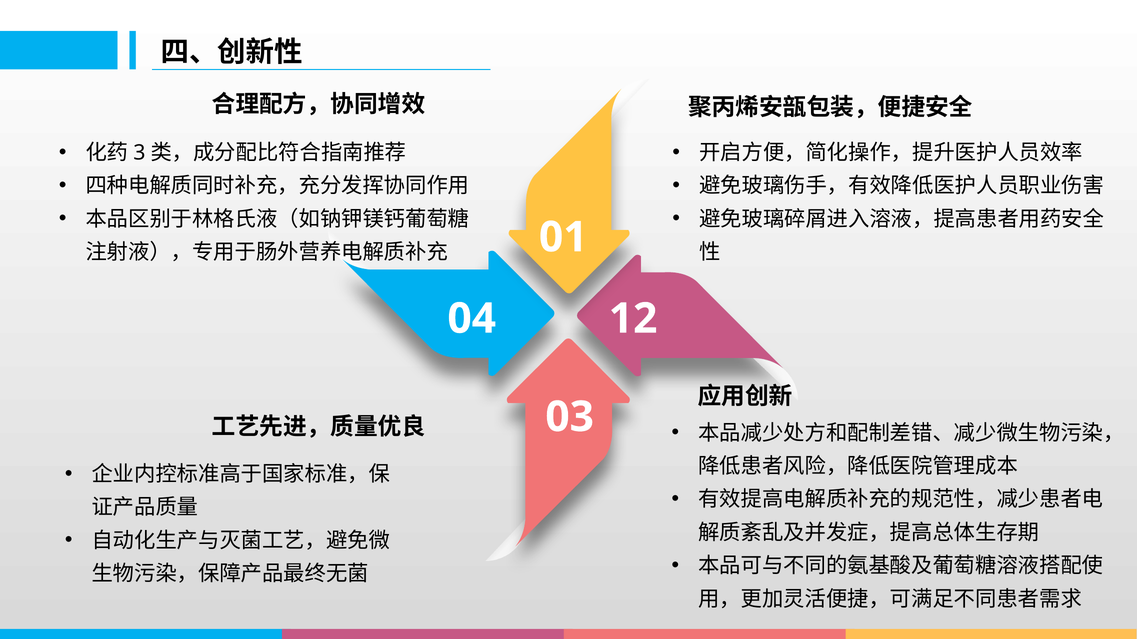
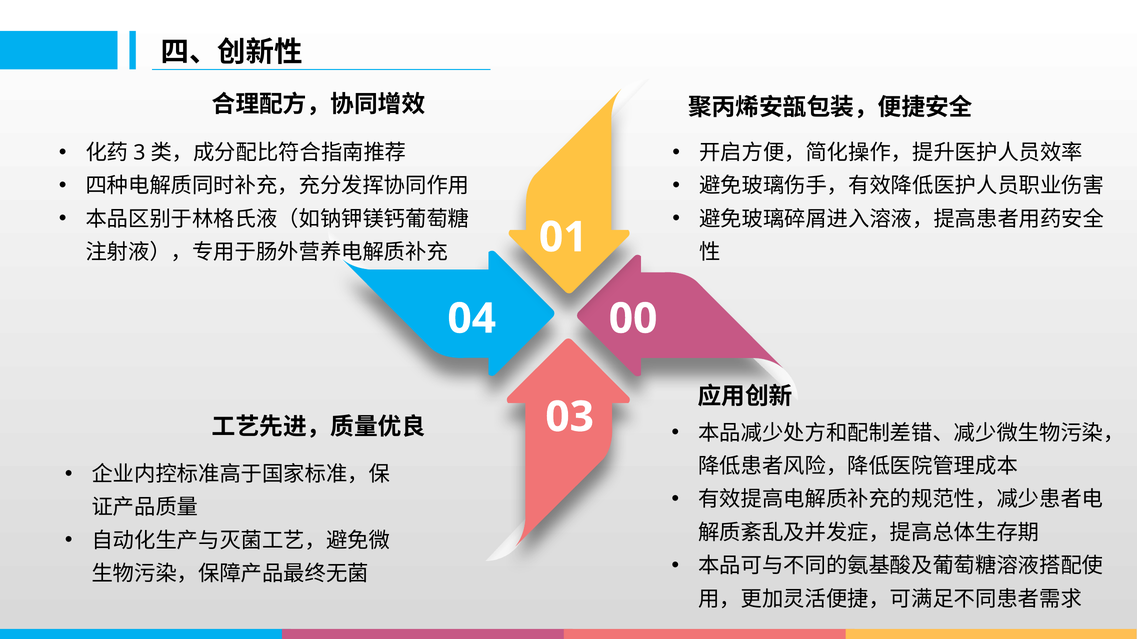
12: 12 -> 00 (633, 319)
